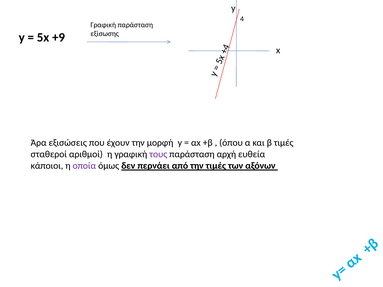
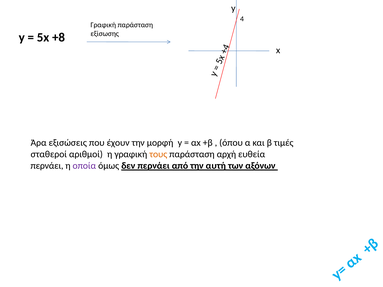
+9: +9 -> +8 (59, 37)
τους colour: purple -> orange (158, 154)
κάποιοι: κάποιοι -> περνάει (47, 166)
την τιμές: τιμές -> αυτή (216, 166)
